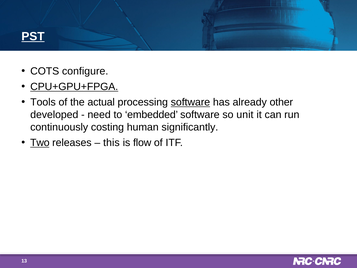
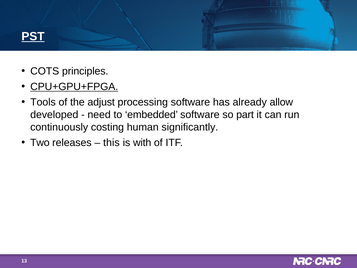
configure: configure -> principles (85, 71)
actual: actual -> adjust (101, 102)
software underline: present -> none (190, 102)
other: other -> allow (281, 102)
unit: unit -> part (245, 115)
Two underline: present -> none (40, 143)
flow: flow -> with (142, 143)
